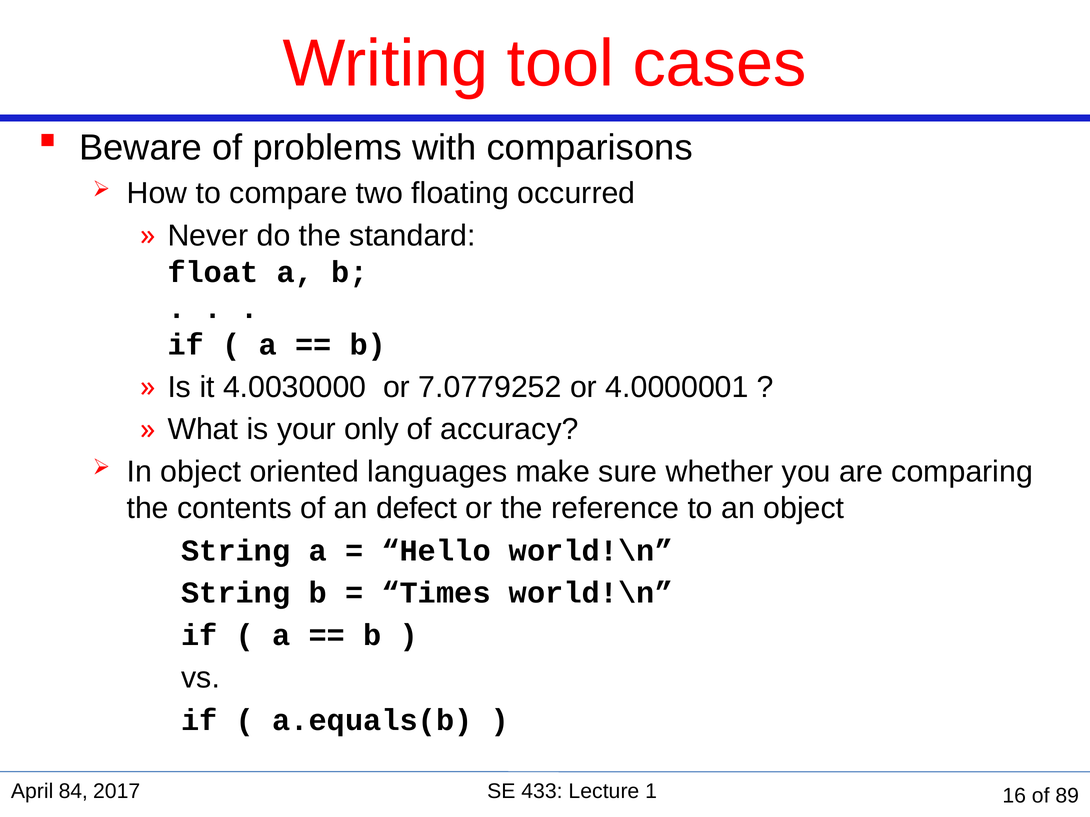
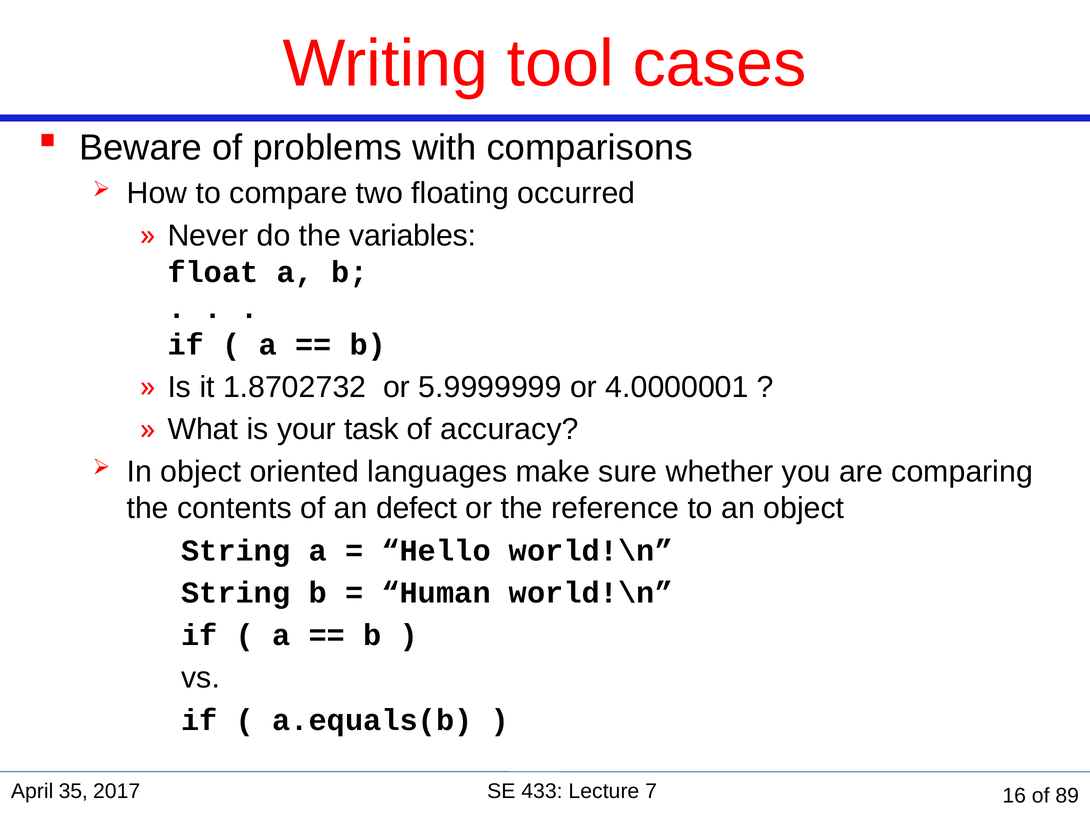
standard: standard -> variables (413, 236)
4.0030000: 4.0030000 -> 1.8702732 (295, 387)
7.0779252: 7.0779252 -> 5.9999999 (490, 387)
only: only -> task (371, 430)
Times: Times -> Human (436, 593)
84: 84 -> 35 (73, 792)
1: 1 -> 7 (651, 792)
